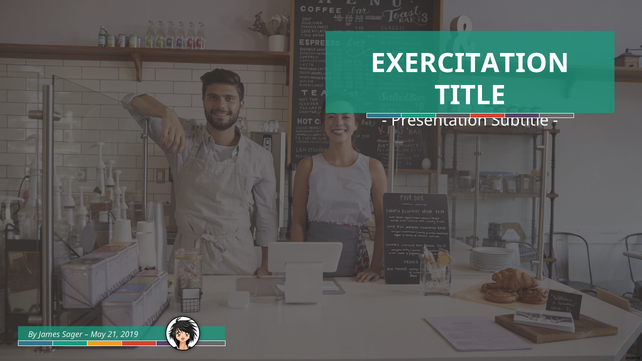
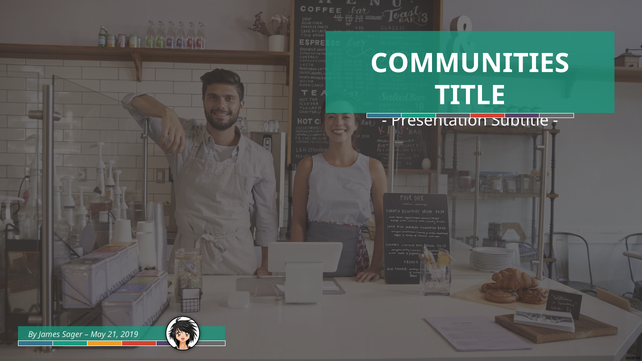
EXERCITATION: EXERCITATION -> COMMUNITIES (470, 63)
